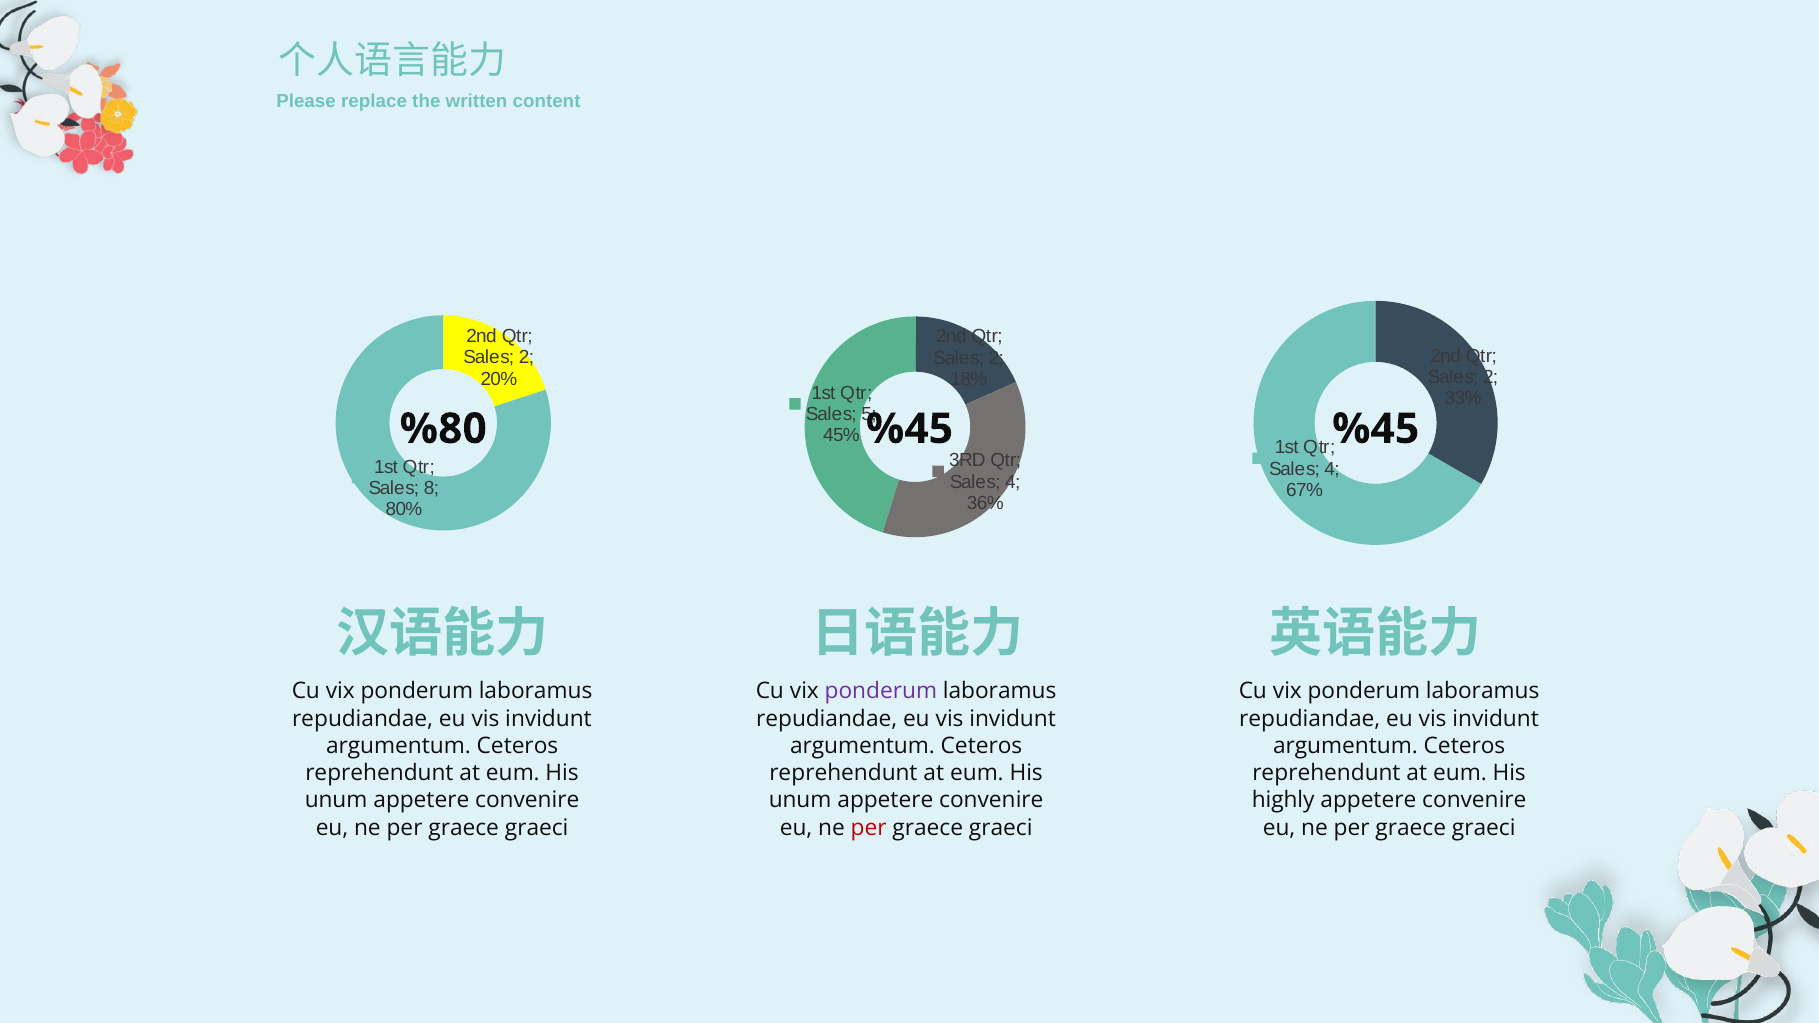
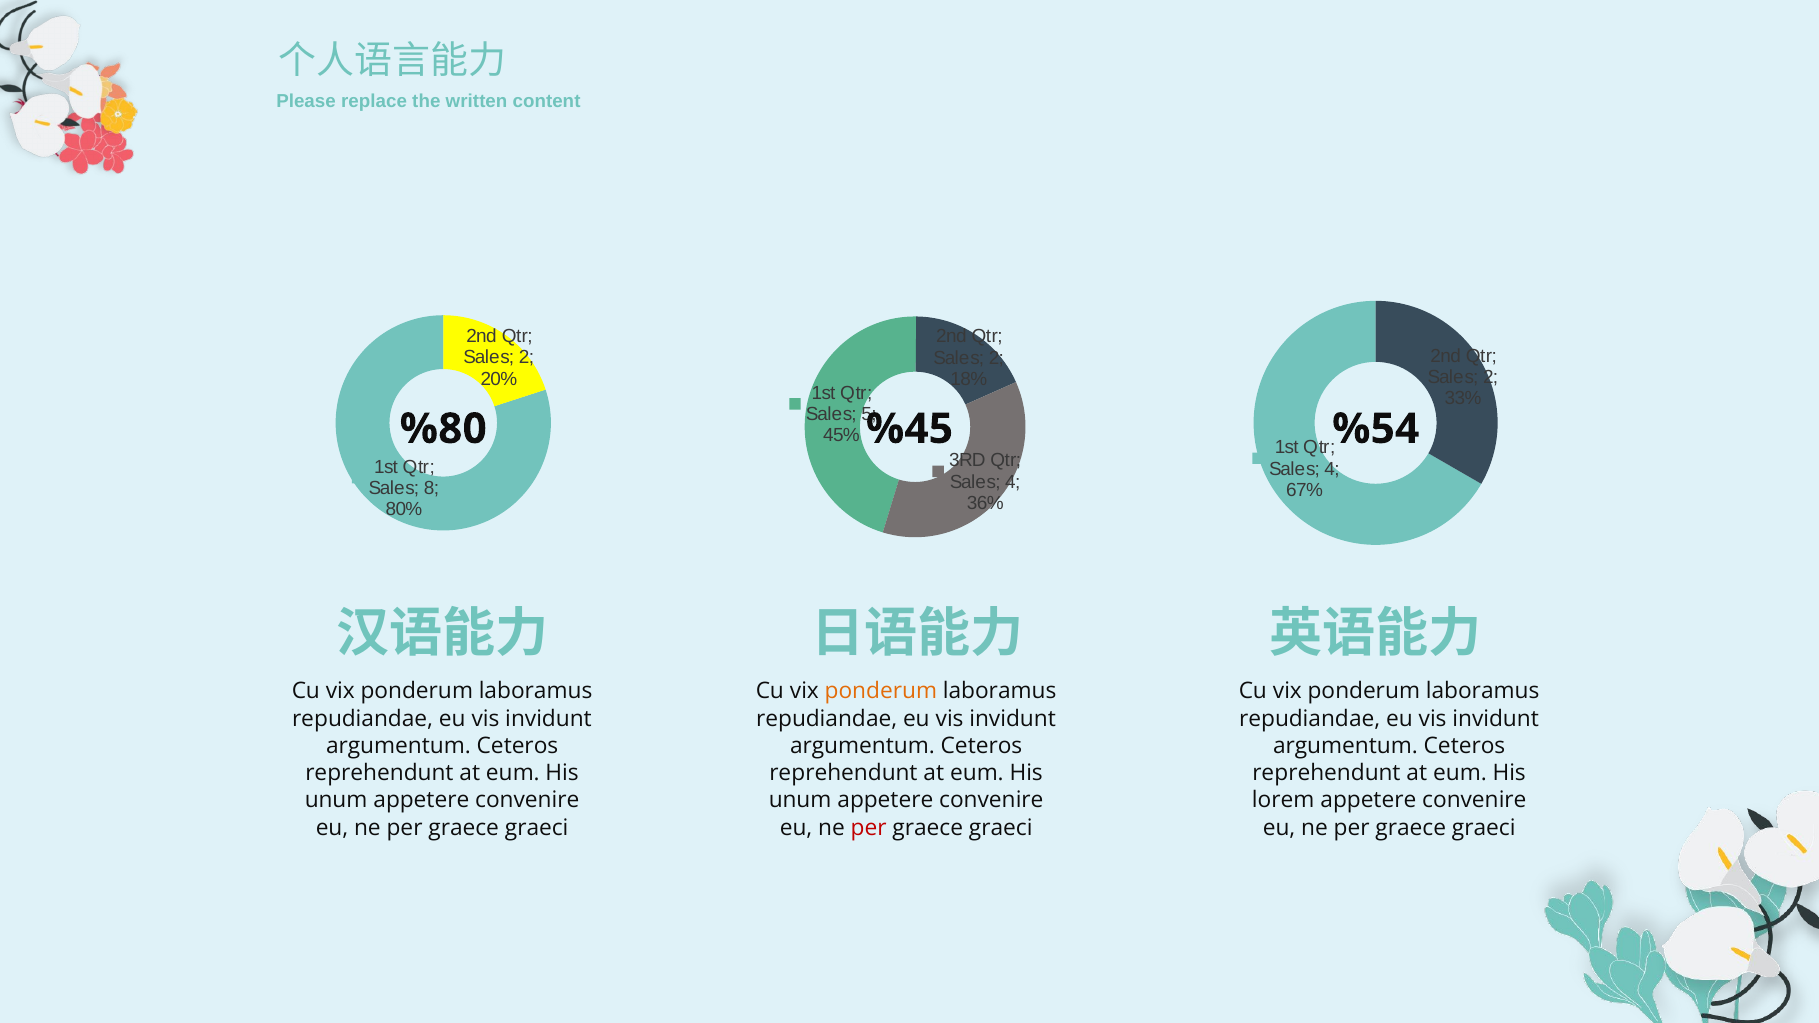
%45: %45 -> %54 (1376, 429)
ponderum colour: purple -> orange (881, 691)
highly: highly -> lorem (1283, 801)
